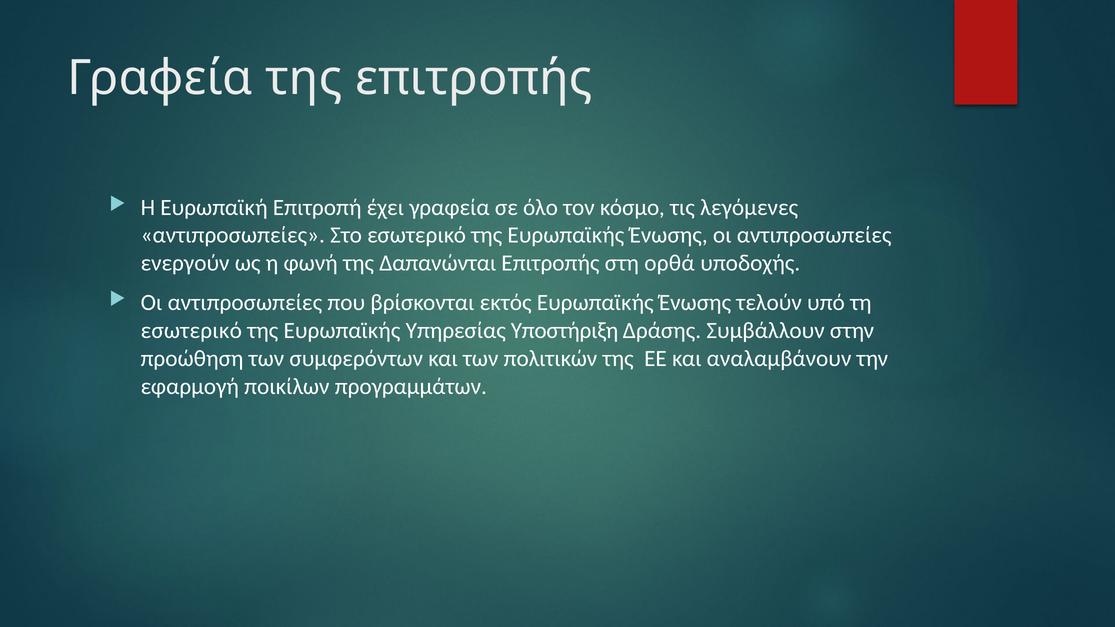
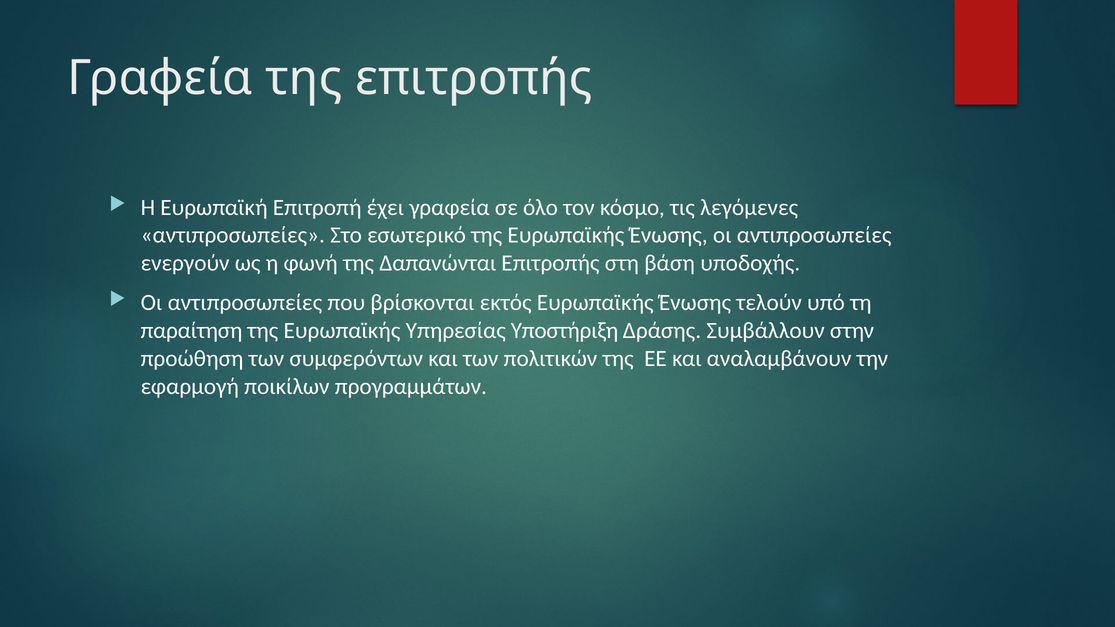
ορθά: ορθά -> βάση (670, 263)
εσωτερικό: εσωτερικό -> παραίτηση (191, 331)
